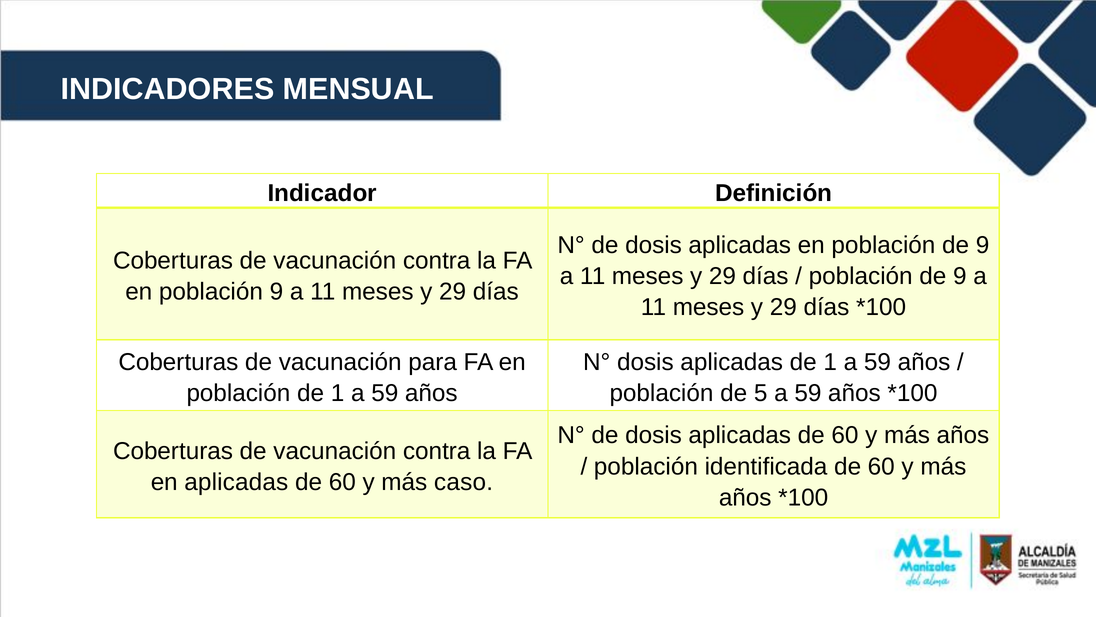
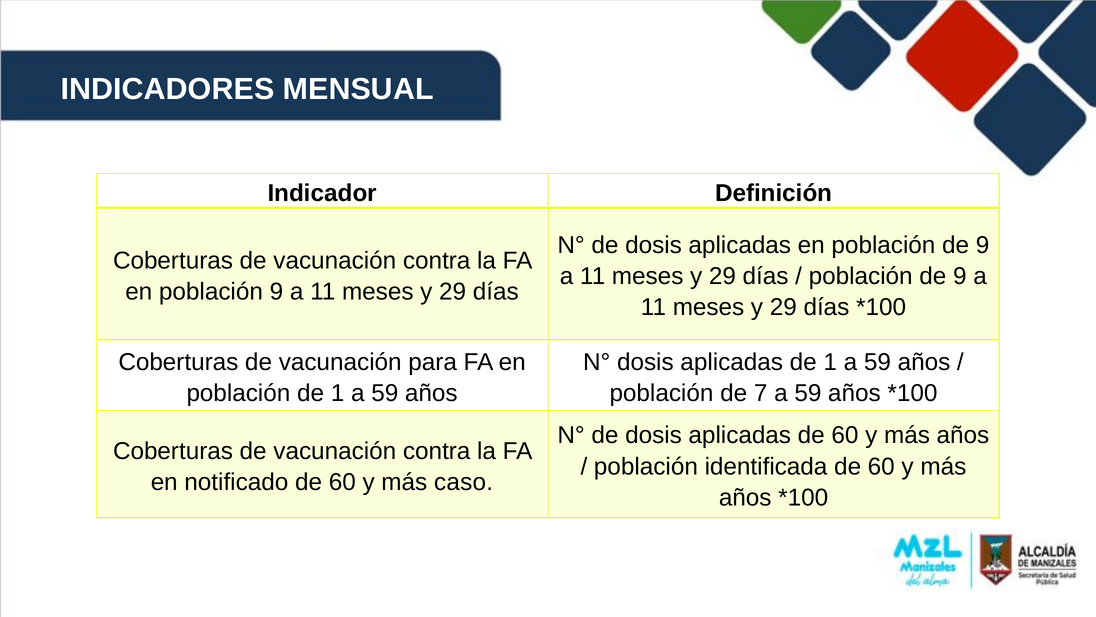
5: 5 -> 7 (761, 393)
en aplicadas: aplicadas -> notificado (236, 482)
